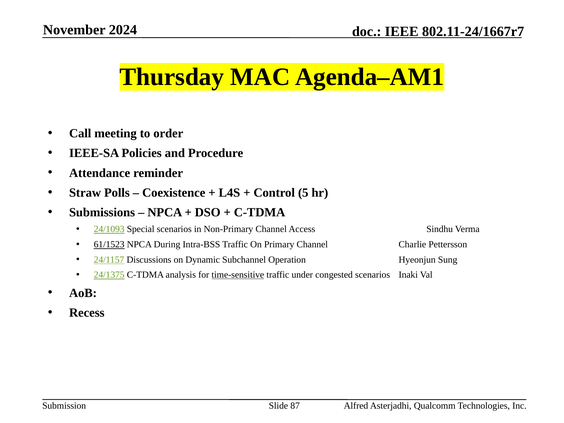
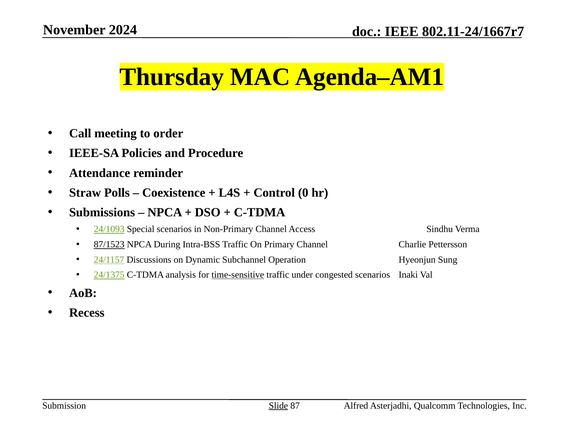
5: 5 -> 0 (303, 193)
61/1523: 61/1523 -> 87/1523 (109, 244)
Slide underline: none -> present (278, 406)
